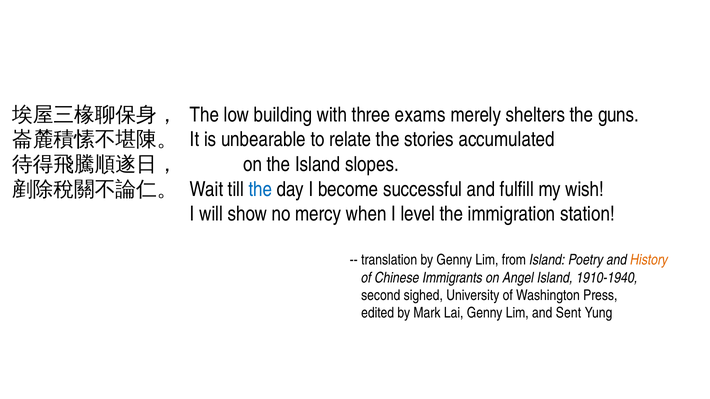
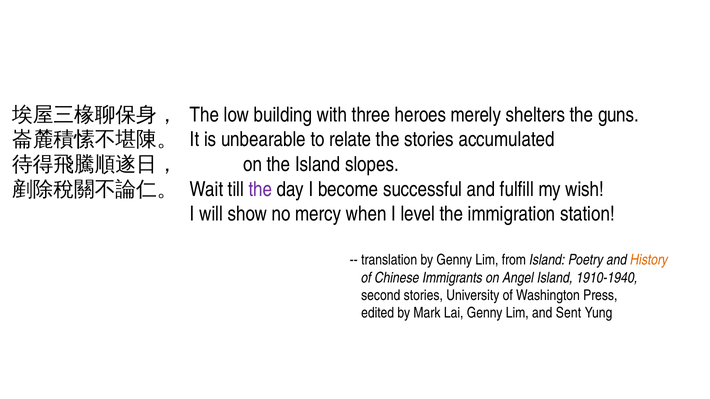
exams: exams -> heroes (421, 115)
the colour: blue -> purple (260, 189)
second sighed: sighed -> stories (423, 296)
